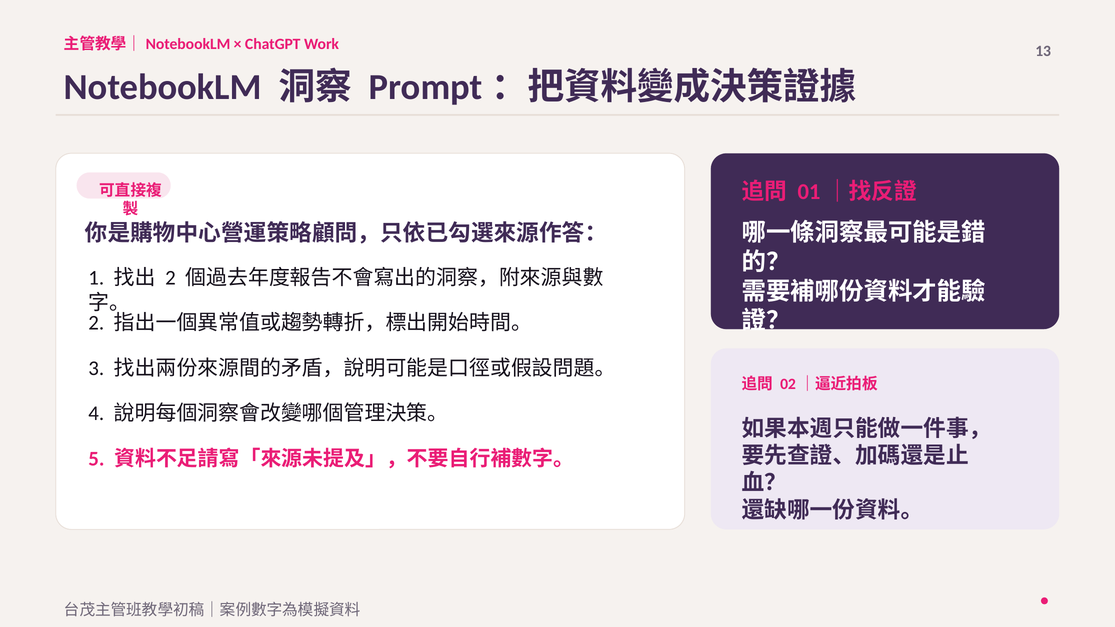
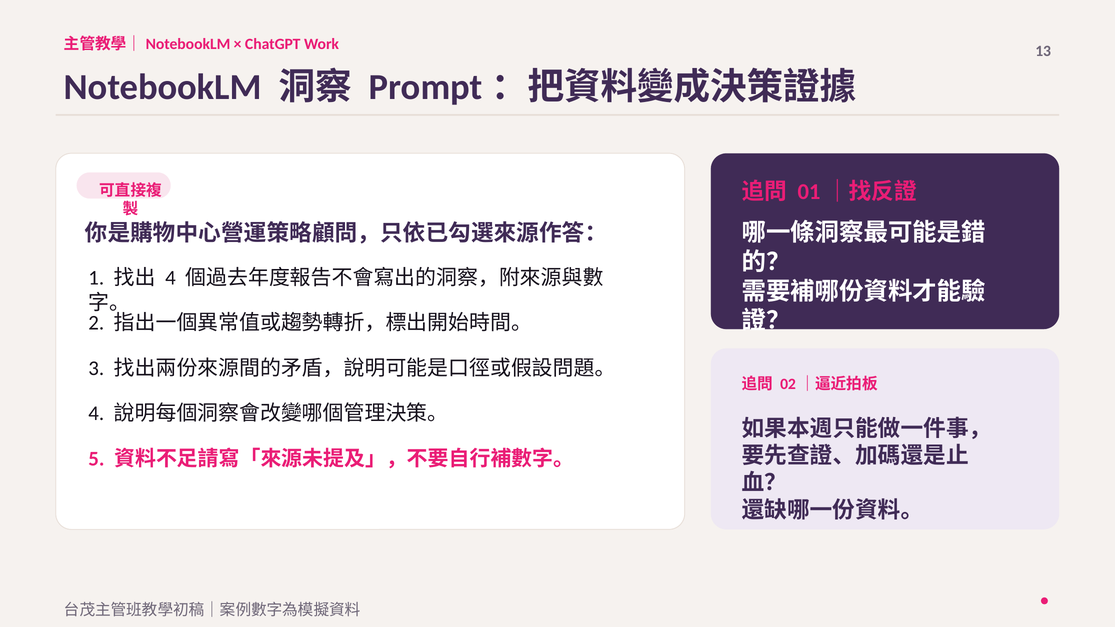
2: 2 -> 4 (171, 278)
